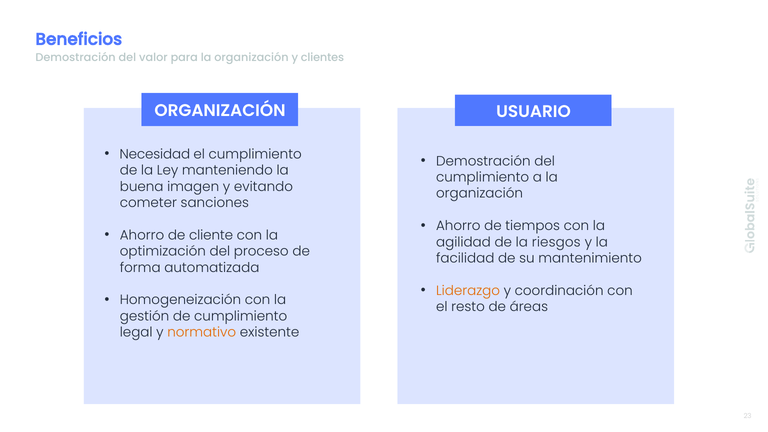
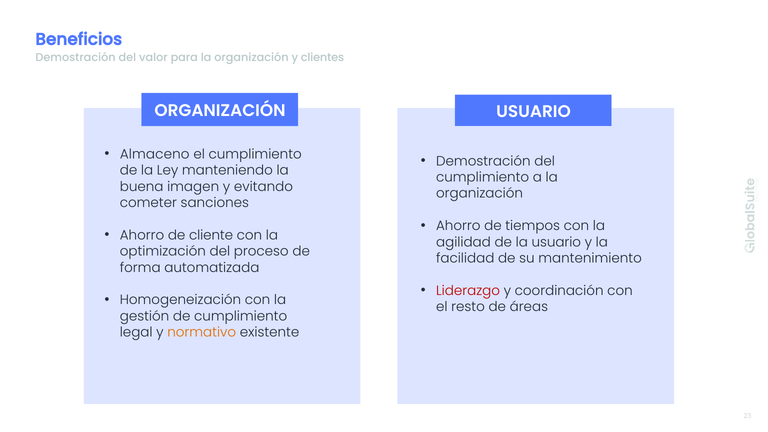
Necesidad: Necesidad -> Almaceno (155, 154)
la riesgos: riesgos -> usuario (556, 242)
Liderazgo colour: orange -> red (468, 291)
